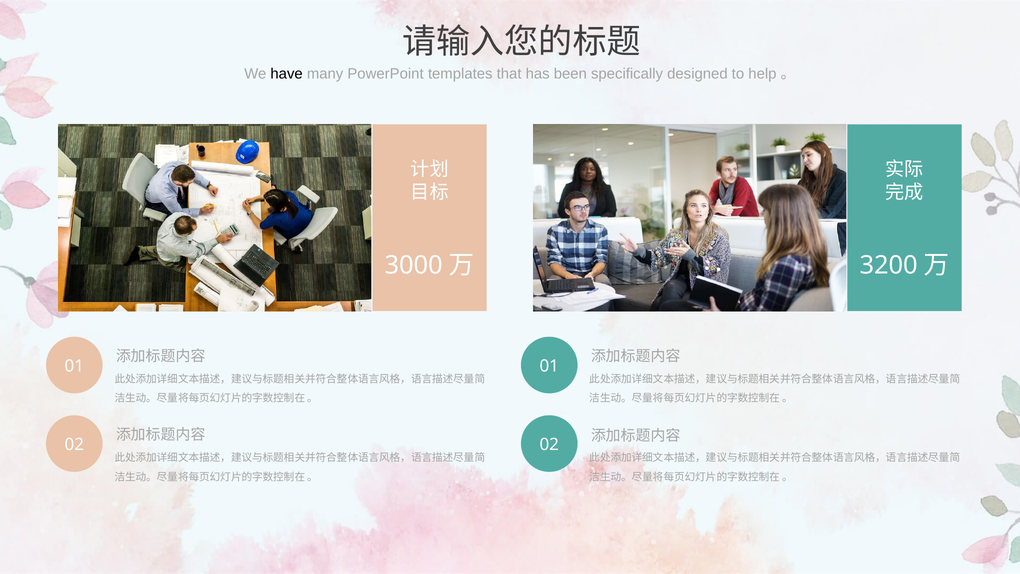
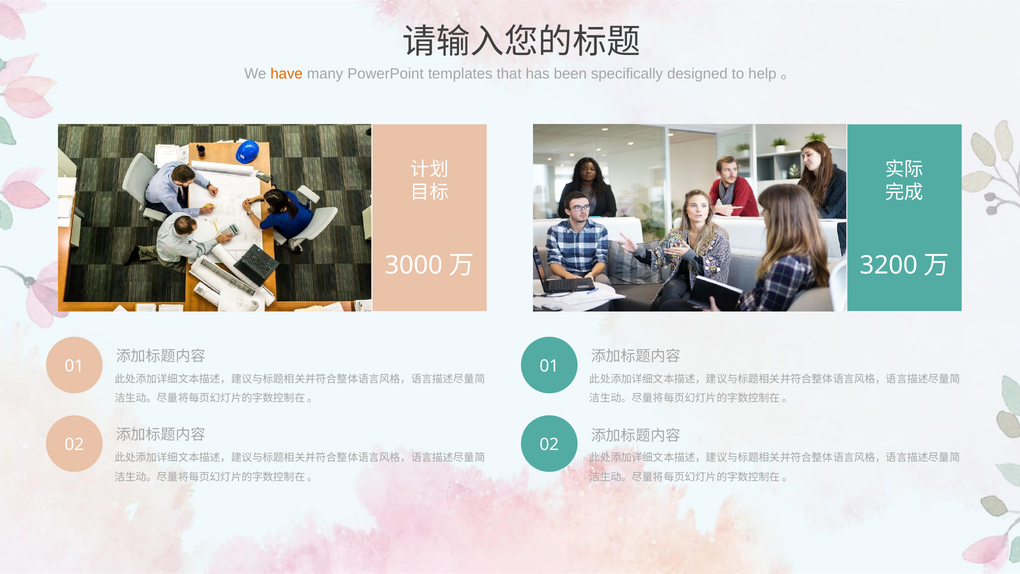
have colour: black -> orange (287, 74)
